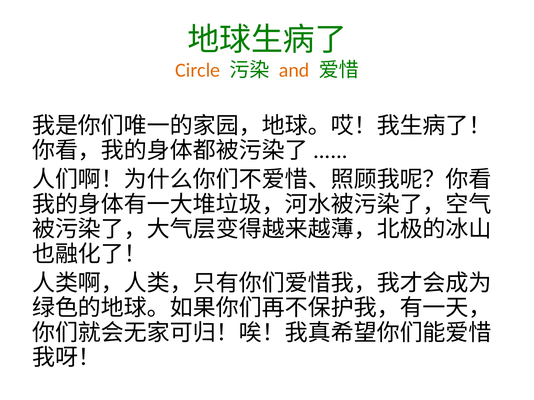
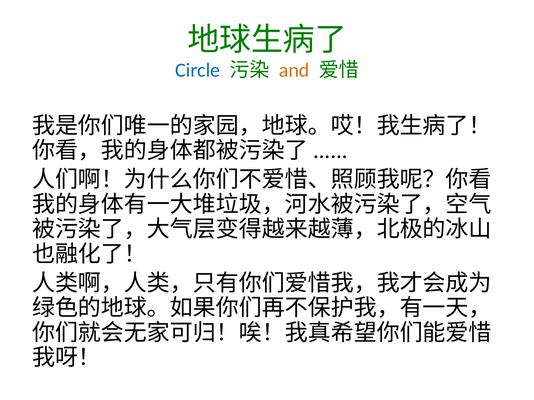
Circle colour: orange -> blue (198, 70)
